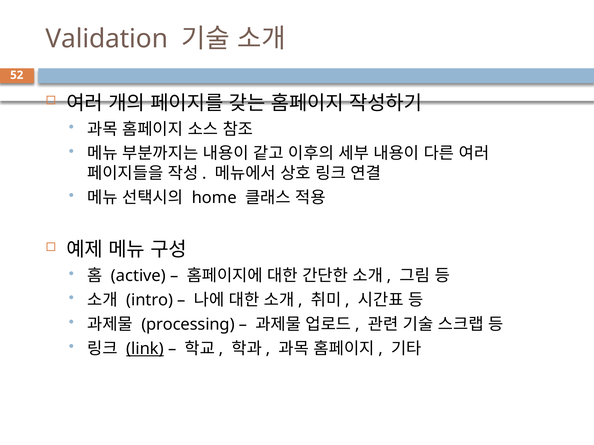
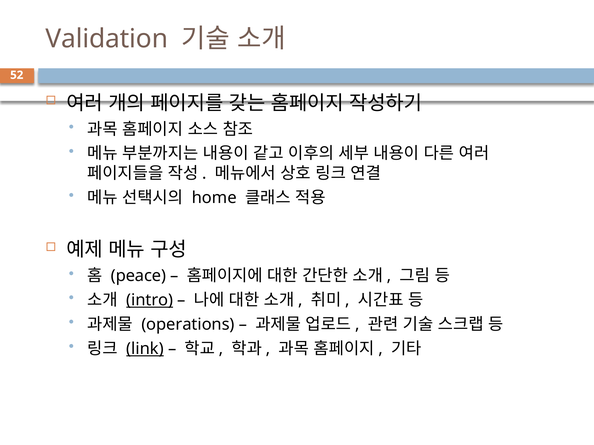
active: active -> peace (138, 276)
intro underline: none -> present (150, 300)
processing: processing -> operations (188, 325)
